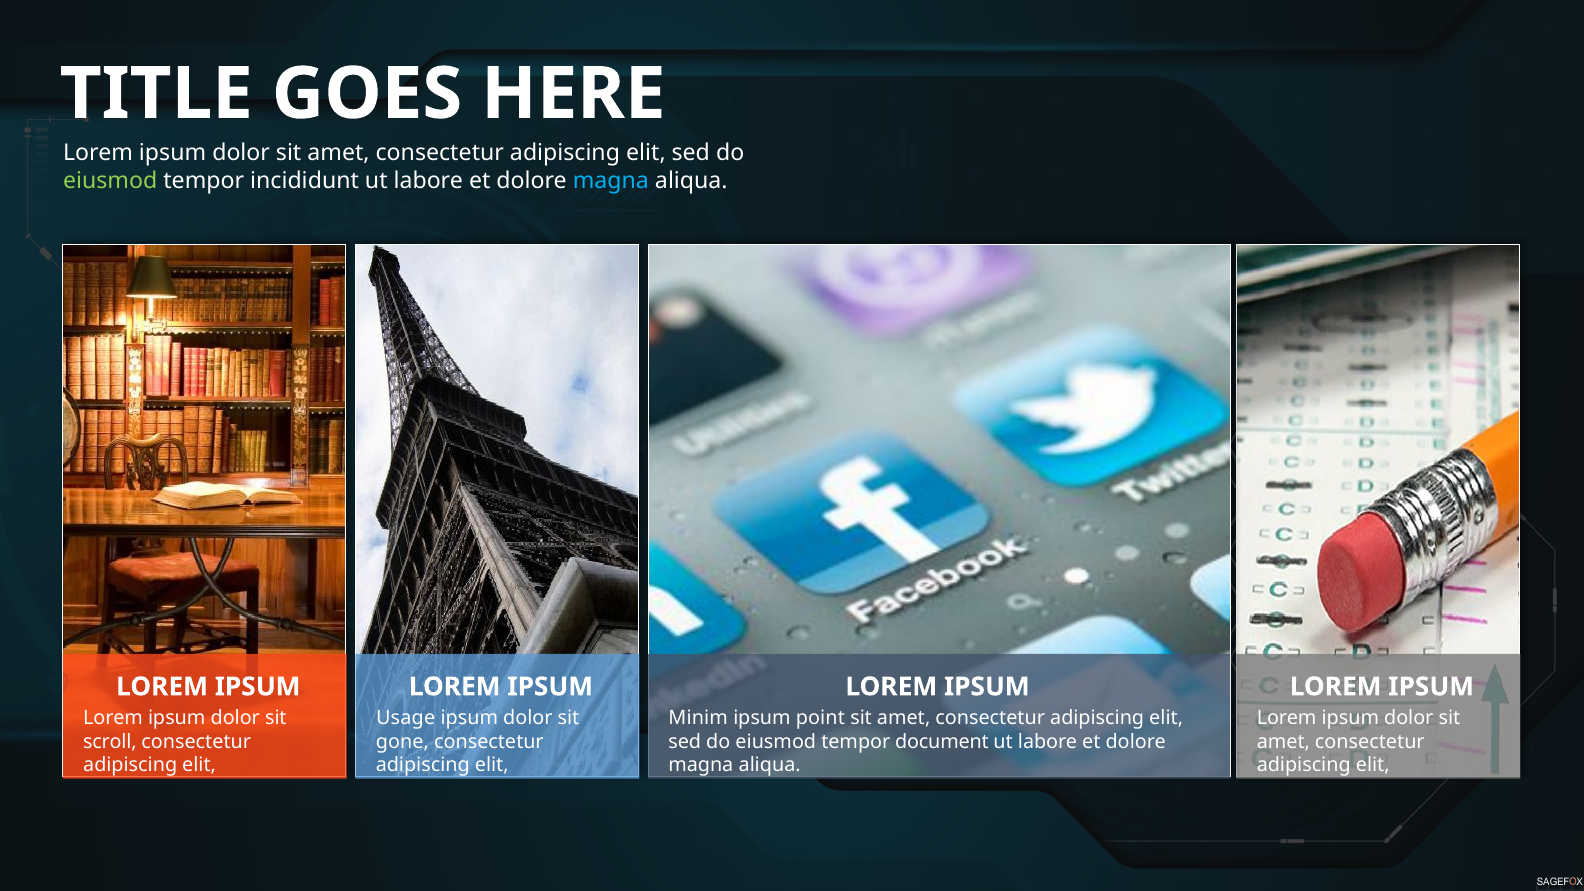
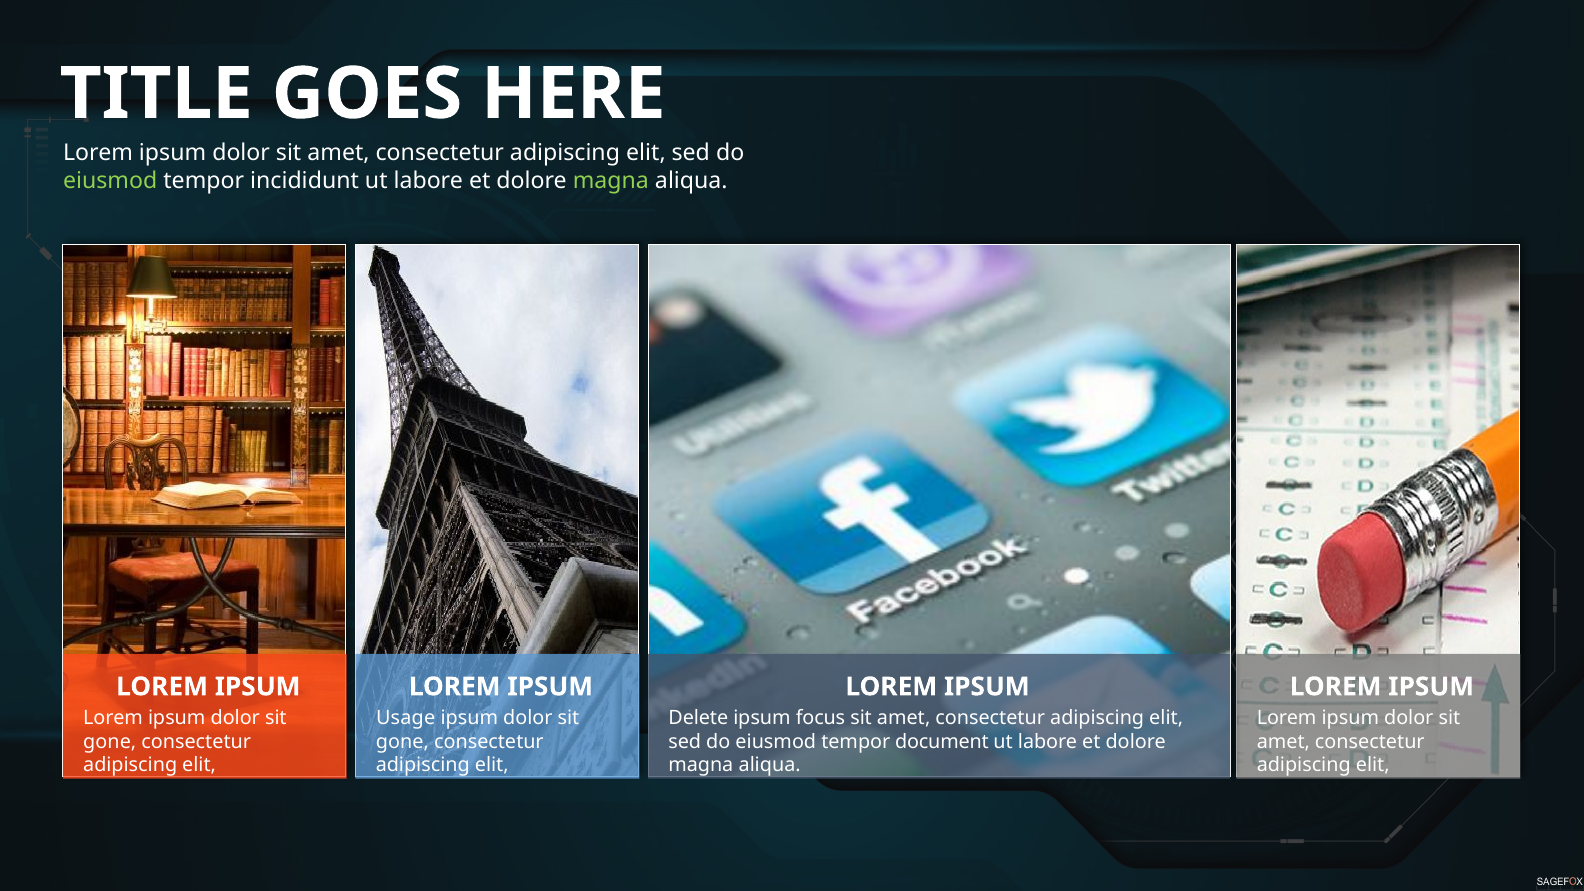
magna colour: light blue -> light green (611, 181)
Minim: Minim -> Delete (698, 718)
point: point -> focus (820, 718)
scroll: scroll -> gone (110, 742)
